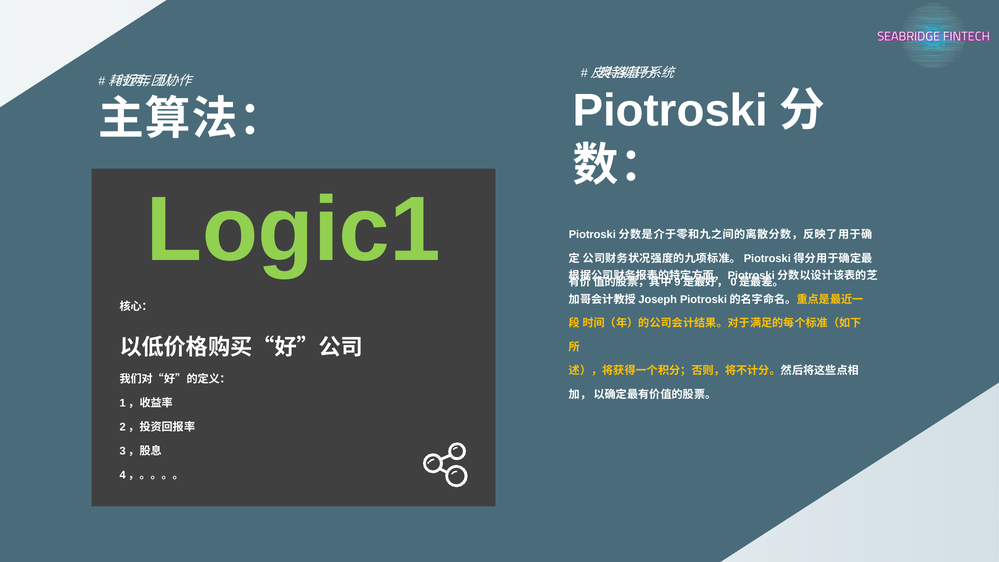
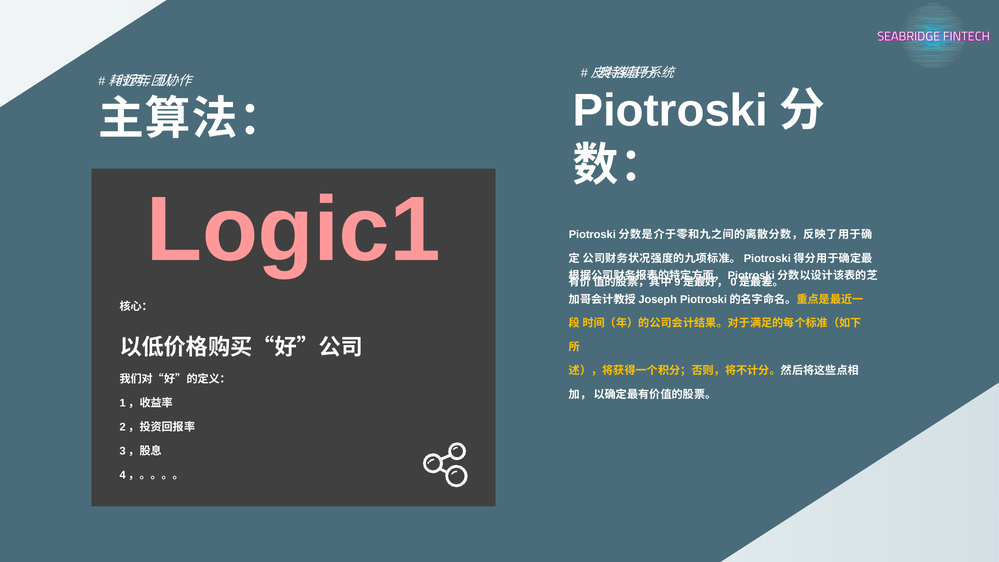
Logic1 colour: light green -> pink (293, 230)
